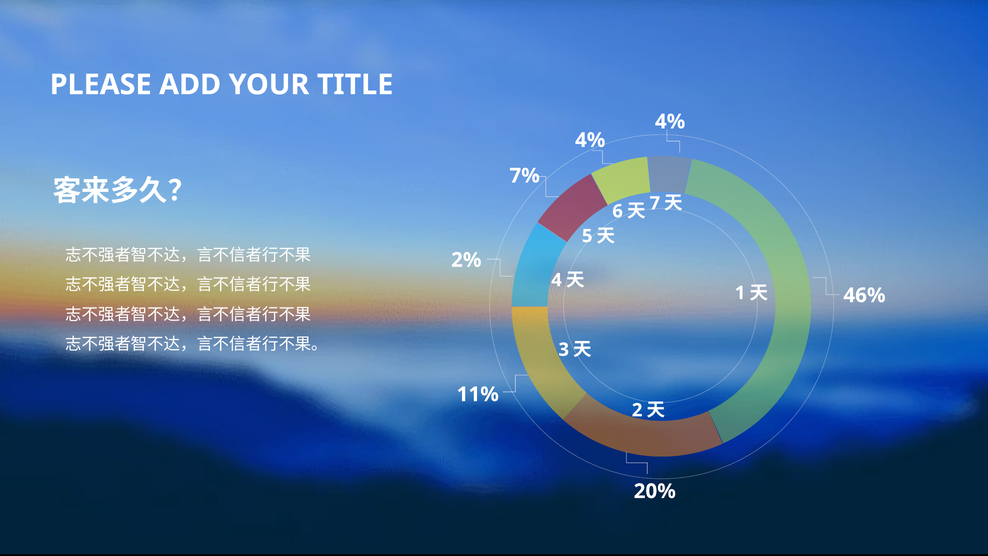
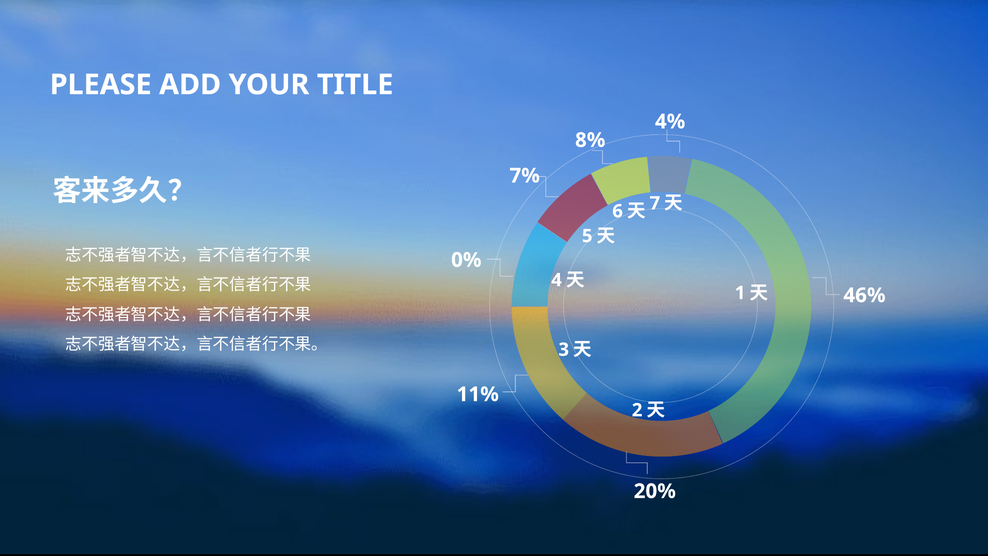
4%: 4% -> 8% (590, 140)
2%: 2% -> 0% (466, 260)
